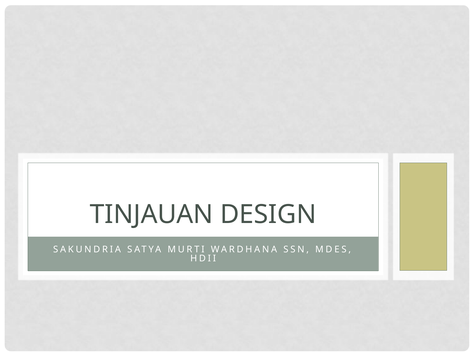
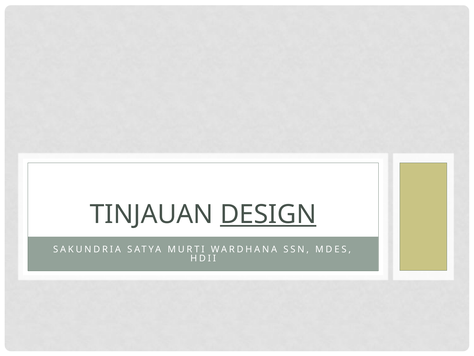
DESIGN underline: none -> present (268, 214)
